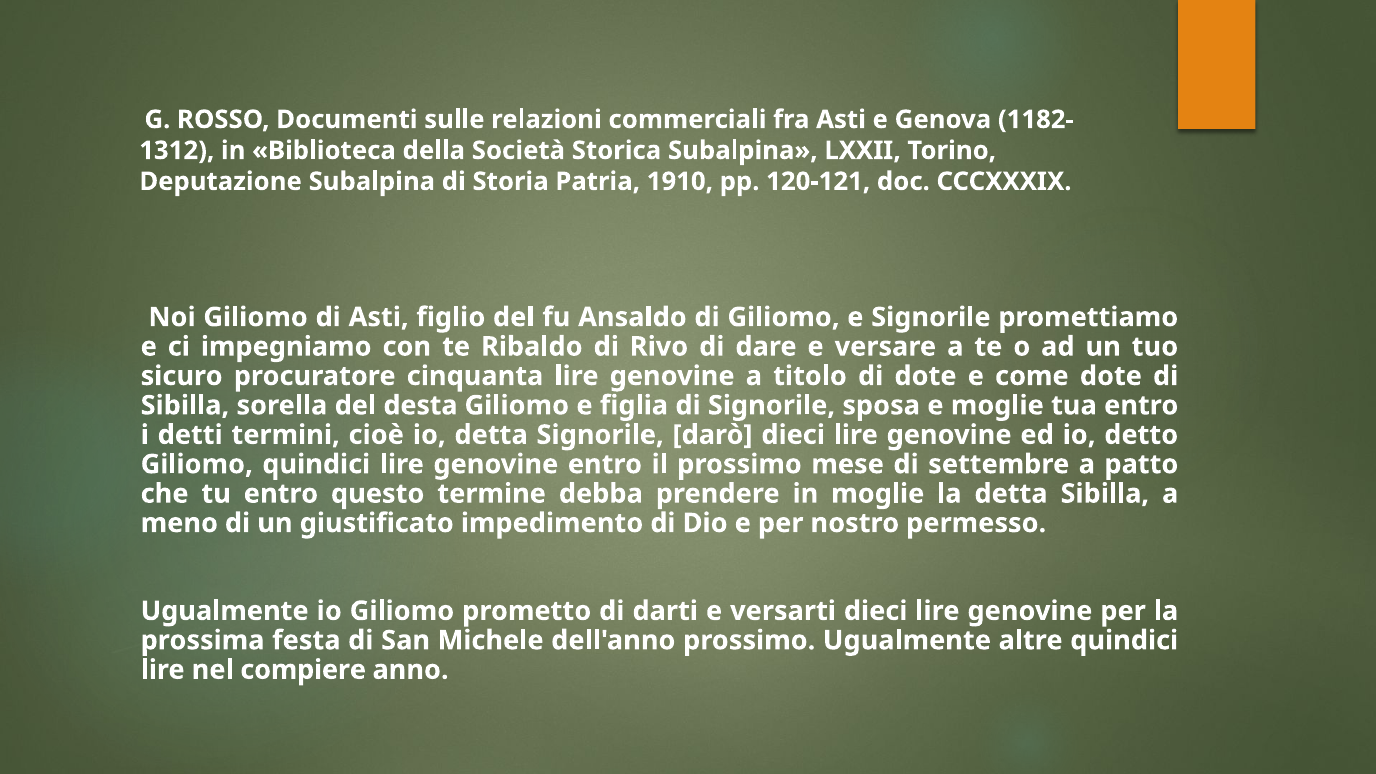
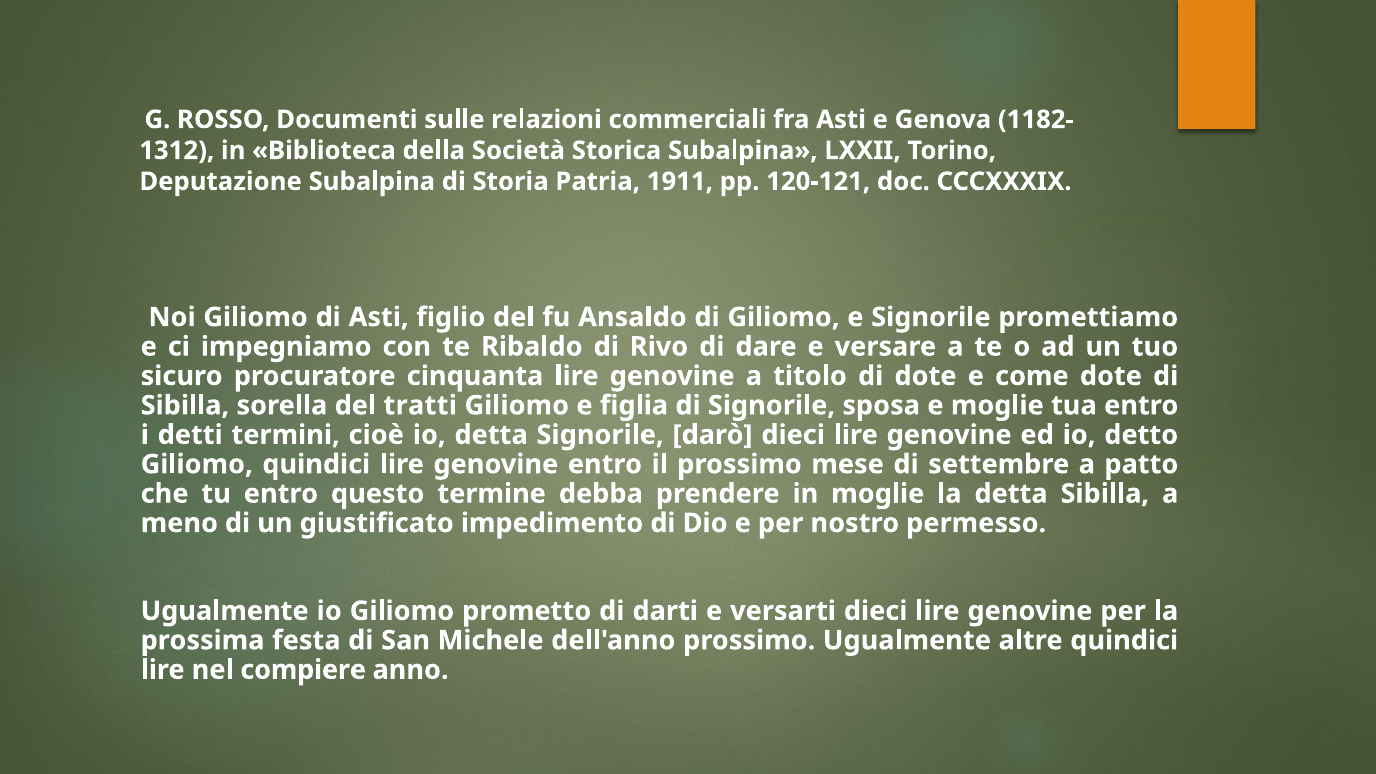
1910: 1910 -> 1911 (680, 181)
desta: desta -> tratti (420, 405)
